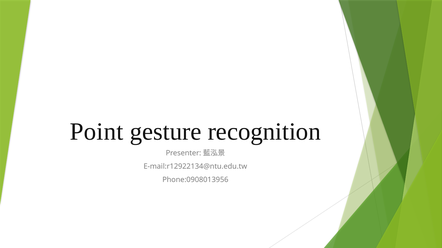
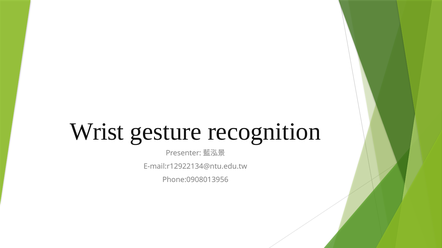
Point: Point -> Wrist (97, 132)
